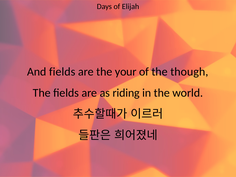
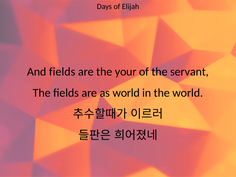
though: though -> servant (189, 72)
as riding: riding -> world (126, 93)
